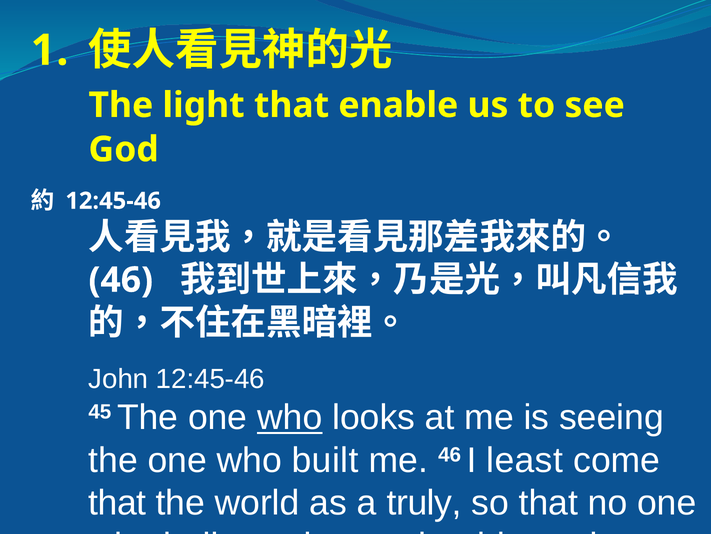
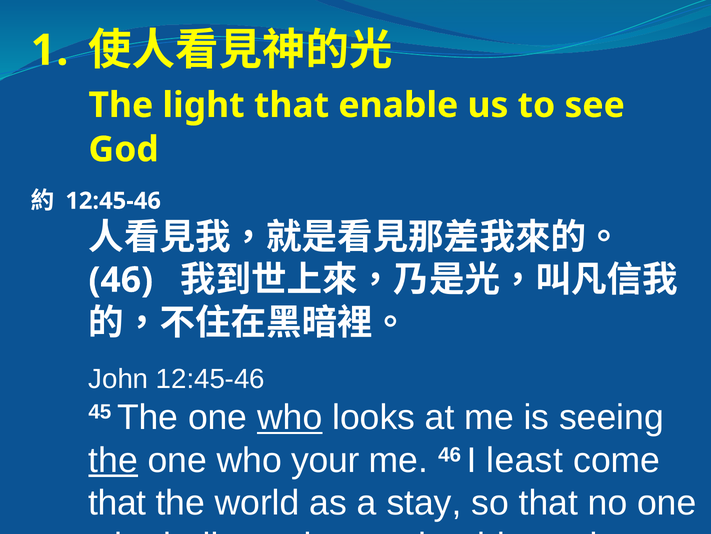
the underline: none -> present (113, 460)
built: built -> your (325, 460)
a truly: truly -> stay (424, 502)
